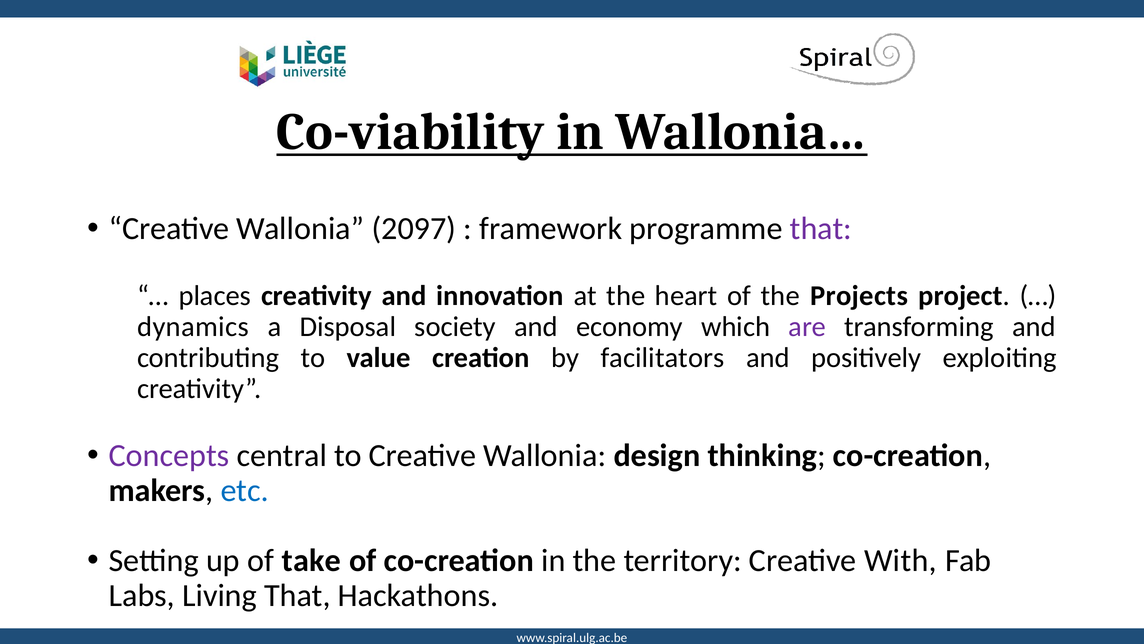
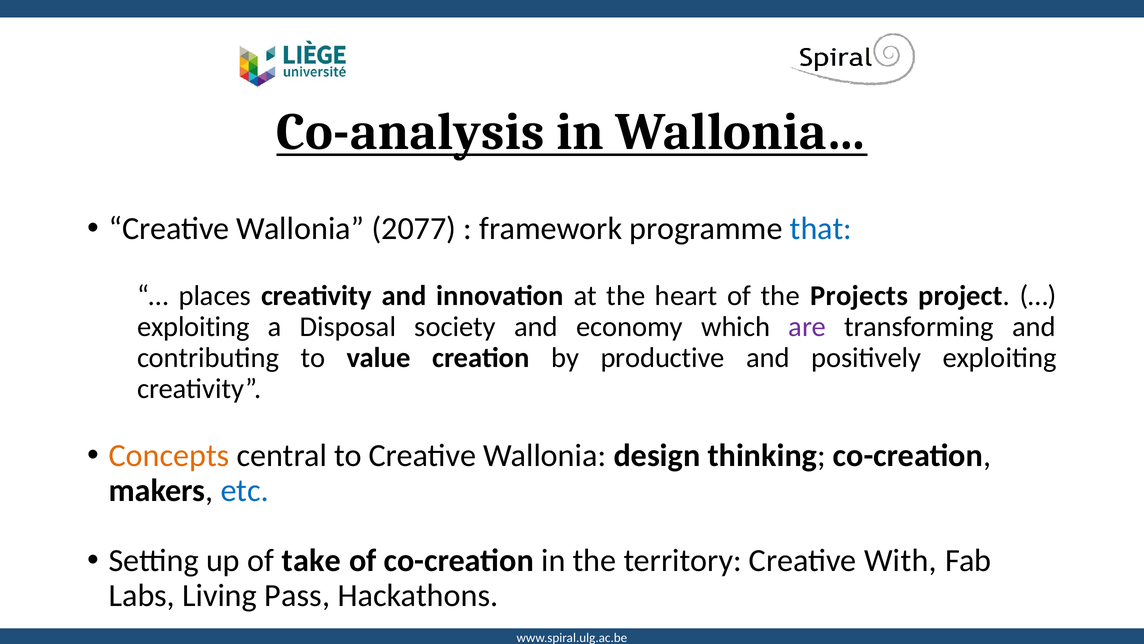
Co-viability: Co-viability -> Co-analysis (410, 132)
2097: 2097 -> 2077 (414, 229)
that colour: purple -> blue (821, 229)
dynamics: dynamics -> exploiting (193, 327)
facilitators: facilitators -> productive (663, 357)
Concepts colour: purple -> orange (169, 455)
Living That: That -> Pass (297, 595)
